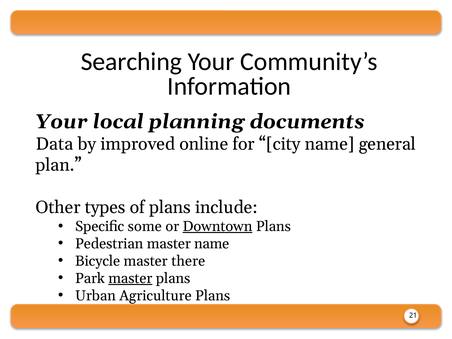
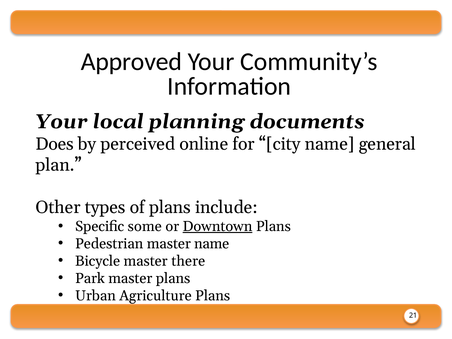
Searching: Searching -> Approved (131, 62)
Data: Data -> Does (55, 144)
improved: improved -> perceived (138, 144)
master underline: present -> none (130, 278)
